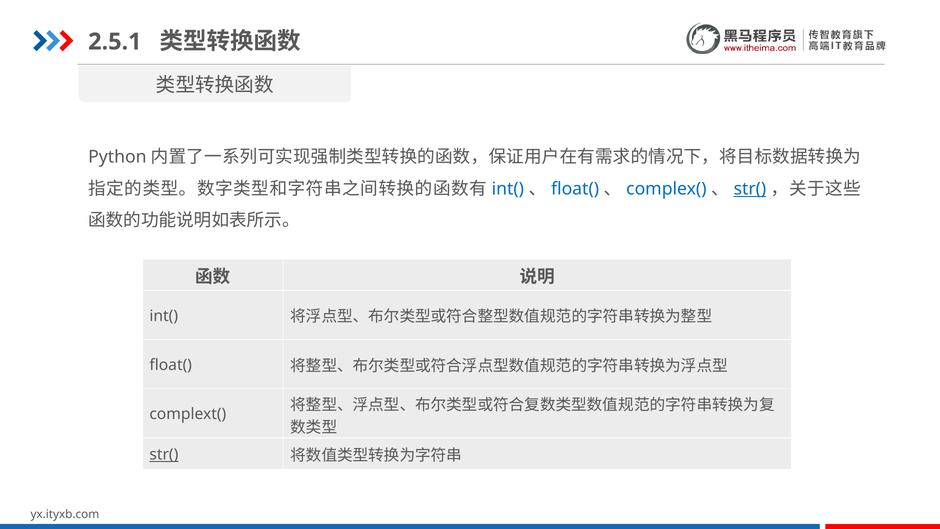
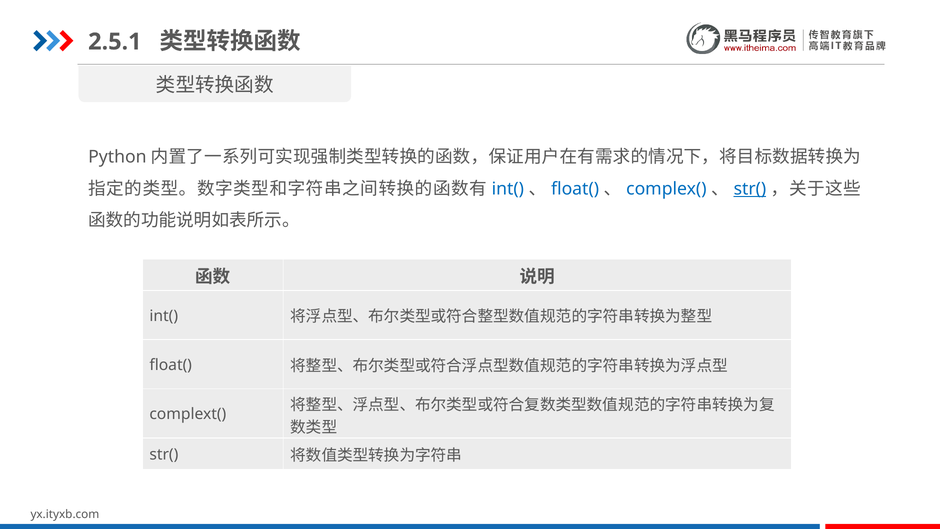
str( underline: present -> none (164, 455)
